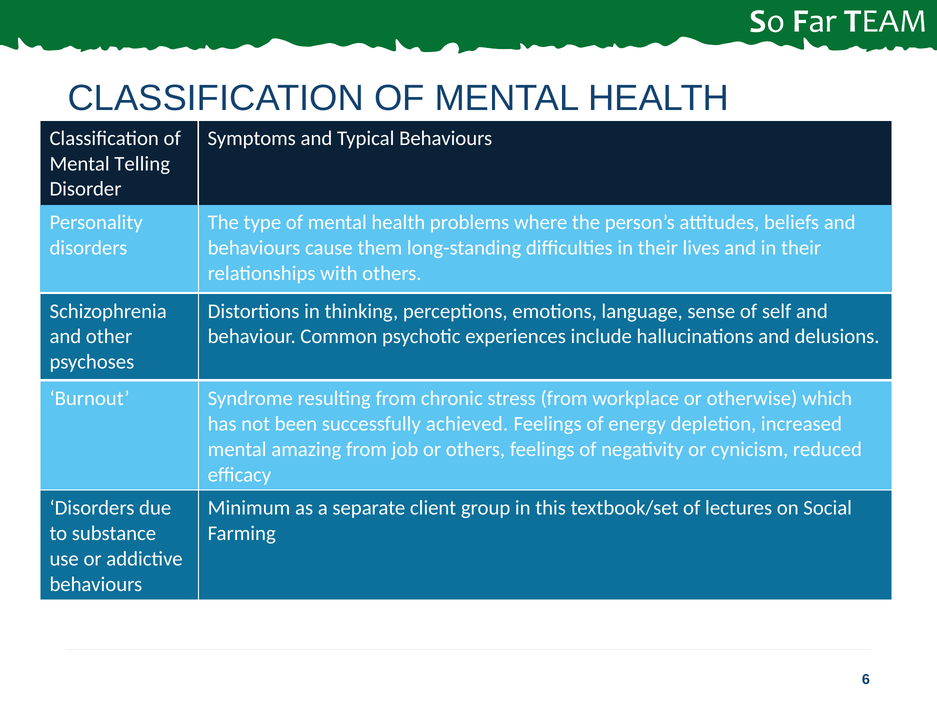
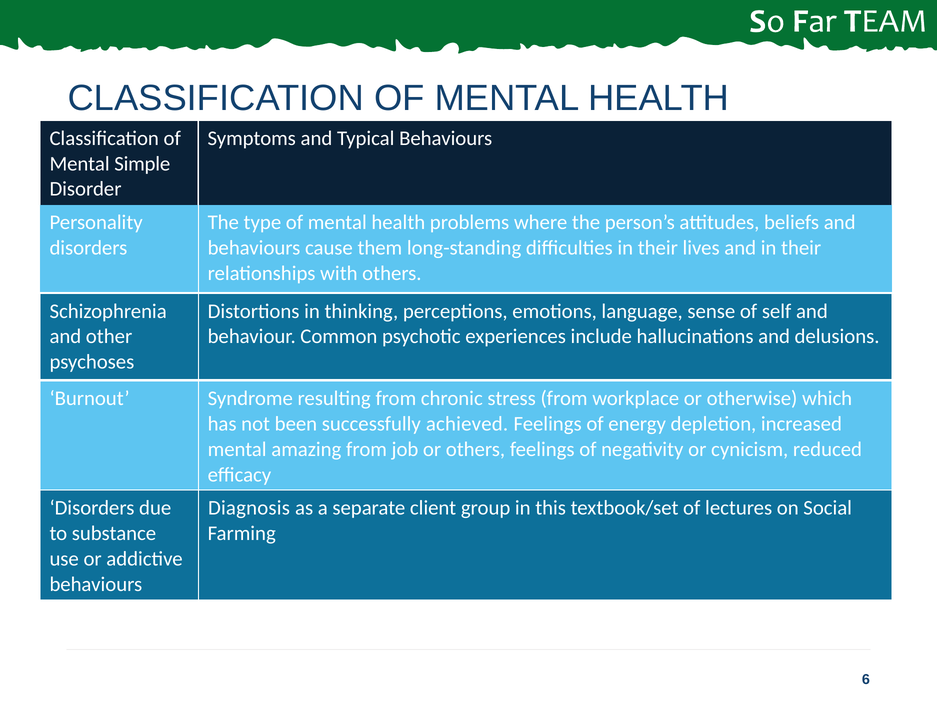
Telling: Telling -> Simple (142, 164)
Minimum: Minimum -> Diagnosis (249, 508)
